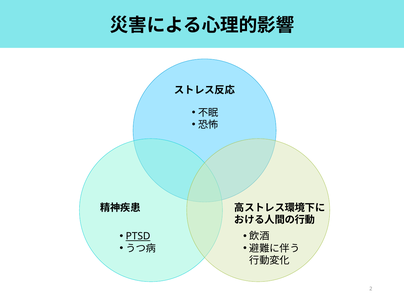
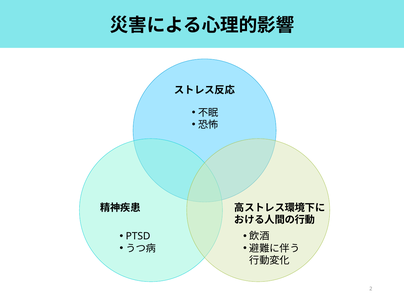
PTSD underline: present -> none (138, 236)
